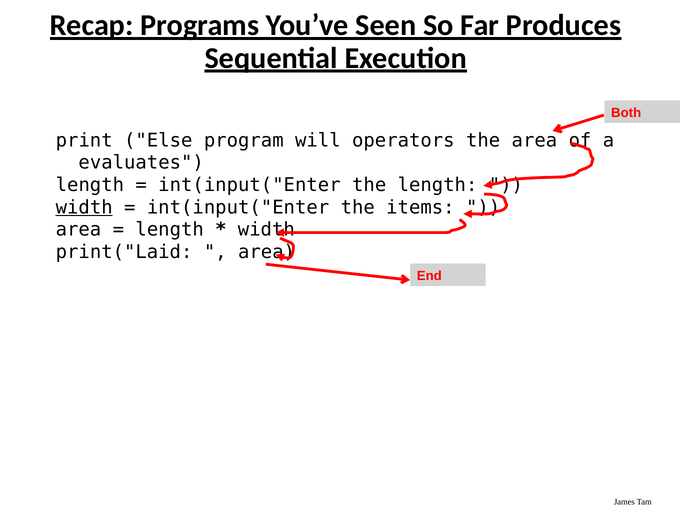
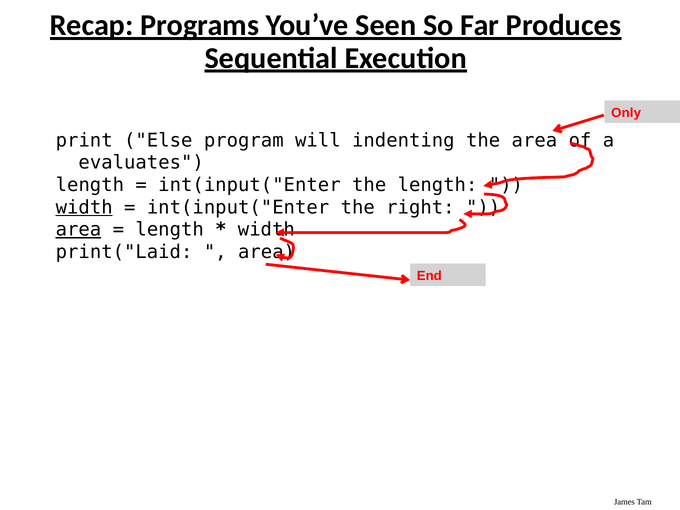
Both: Both -> Only (626, 113)
operators: operators -> indenting (403, 140)
items: items -> right (420, 207)
area underline: none -> present (78, 230)
